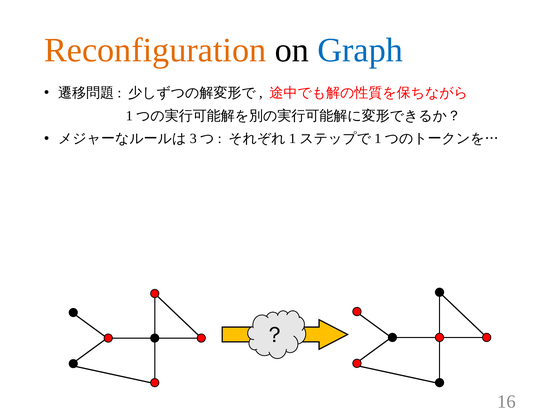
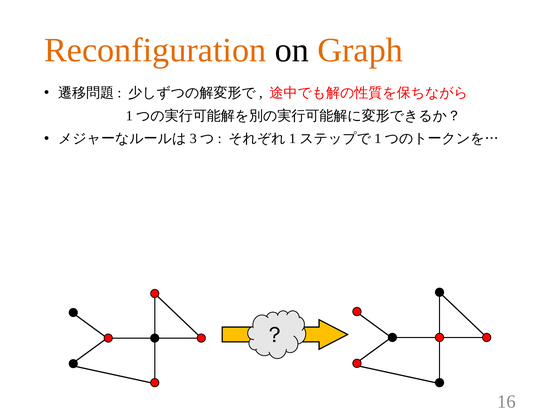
Graph colour: blue -> orange (360, 50)
